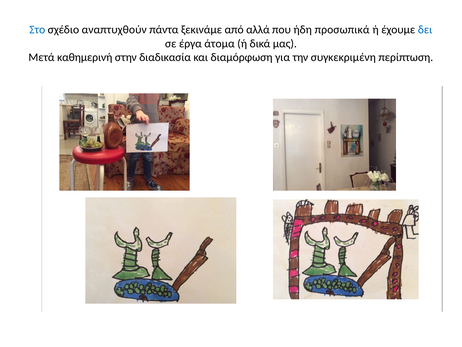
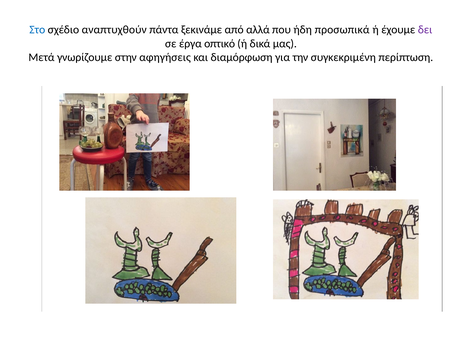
δει colour: blue -> purple (425, 30)
άτομα: άτομα -> οπτικό (220, 44)
καθημερινή: καθημερινή -> γνωρίζουμε (85, 57)
διαδικασία: διαδικασία -> αφηγήσεις (165, 57)
